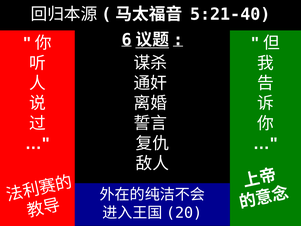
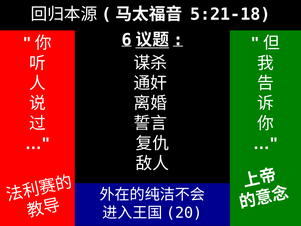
5:21-40: 5:21-40 -> 5:21-18 (230, 14)
